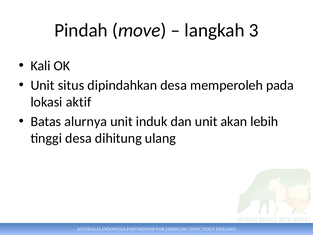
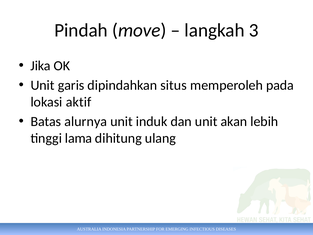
Kali: Kali -> Jika (41, 66)
situs: situs -> garis (71, 85)
dipindahkan desa: desa -> situs (174, 85)
tinggi desa: desa -> lama (79, 138)
